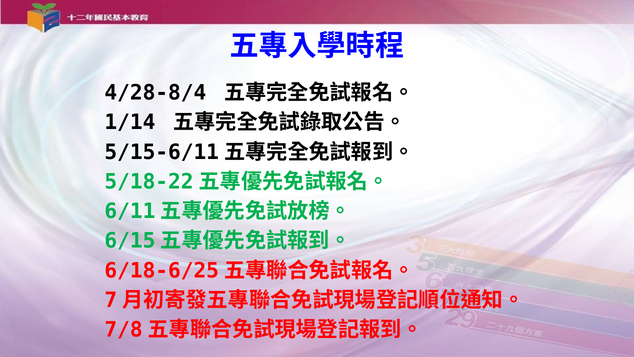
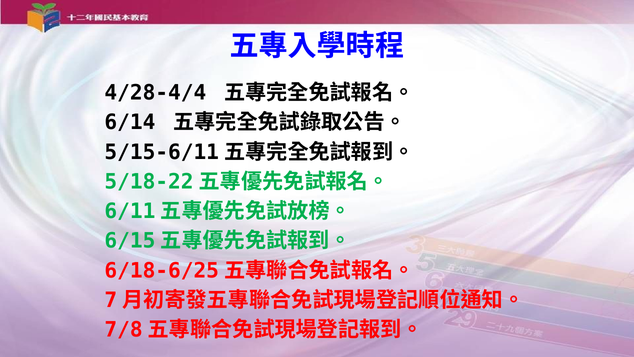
4/28-8/4: 4/28-8/4 -> 4/28-4/4 (155, 93)
1/14: 1/14 -> 6/14 (130, 122)
